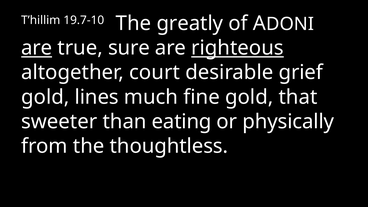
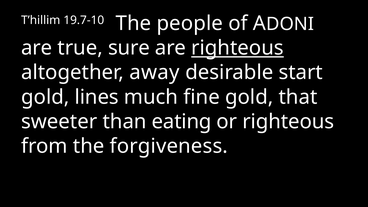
greatly: greatly -> people (190, 23)
are underline: present -> none (37, 48)
court: court -> away (154, 73)
grief: grief -> start (301, 73)
or physically: physically -> righteous (288, 122)
thoughtless: thoughtless -> forgiveness (169, 146)
